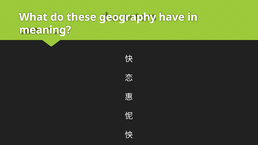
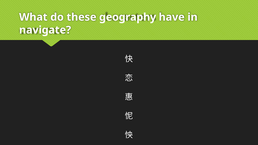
meaning: meaning -> navigate (45, 30)
